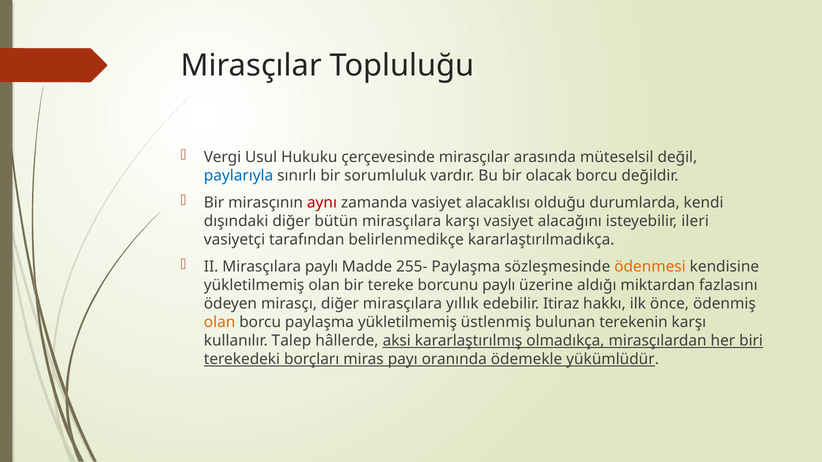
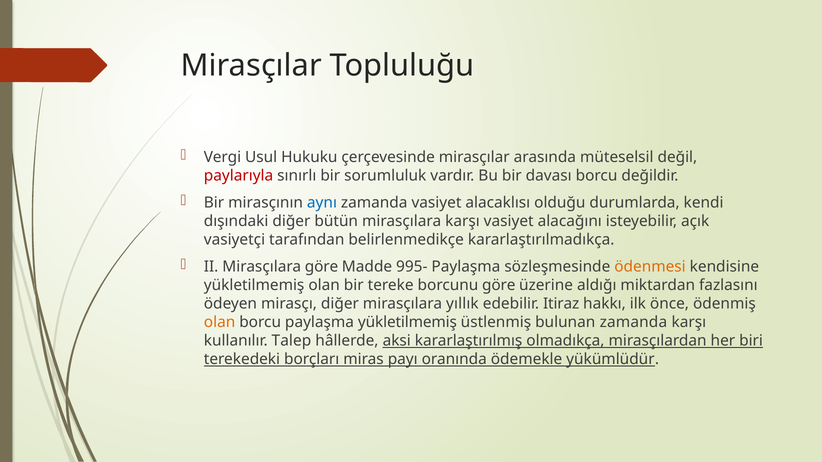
paylarıyla colour: blue -> red (239, 176)
olacak: olacak -> davası (549, 176)
aynı colour: red -> blue (322, 203)
ileri: ileri -> açık (695, 221)
Mirasçılara paylı: paylı -> göre (322, 267)
255-: 255- -> 995- (412, 267)
borcunu paylı: paylı -> göre (499, 285)
bulunan terekenin: terekenin -> zamanda (633, 322)
